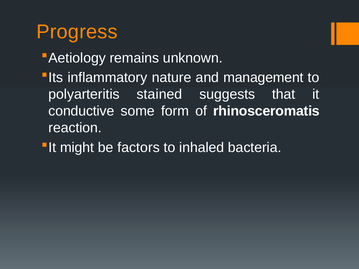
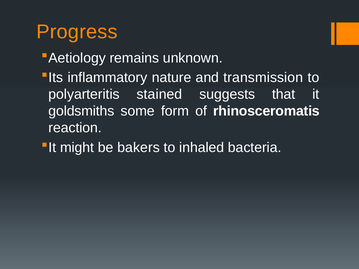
management: management -> transmission (263, 78)
conductive: conductive -> goldsmiths (81, 111)
factors: factors -> bakers (139, 148)
